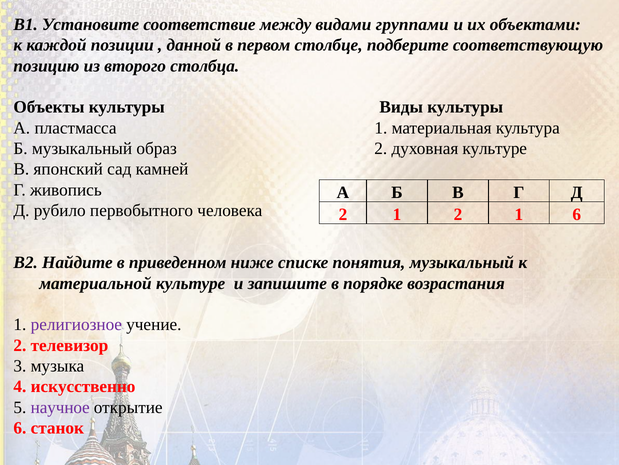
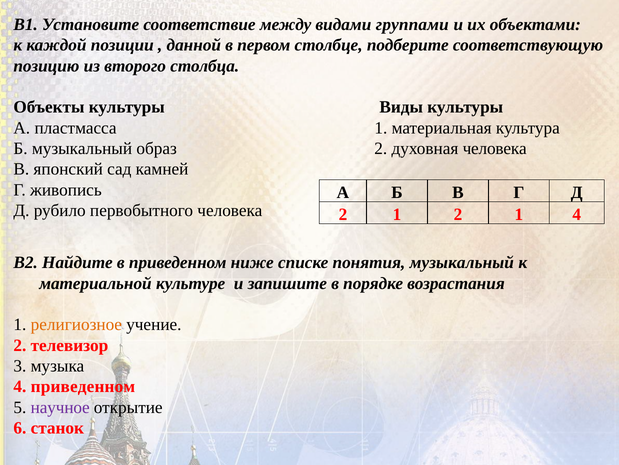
духовная культуре: культуре -> человека (495, 148)
1 6: 6 -> 4 (577, 214)
религиозное colour: purple -> orange (76, 324)
4 искусственно: искусственно -> приведенном (83, 386)
